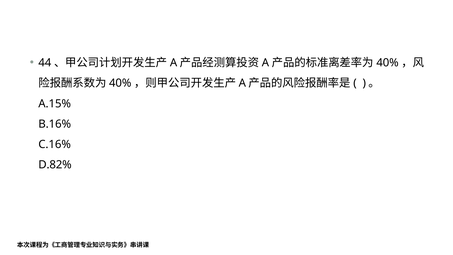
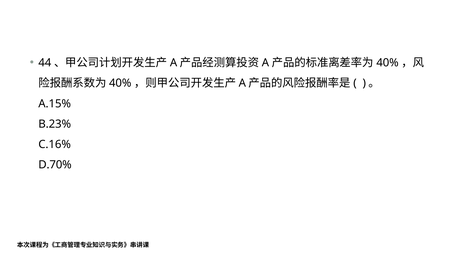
B.16%: B.16% -> B.23% (55, 124)
D.82%: D.82% -> D.70% (55, 165)
